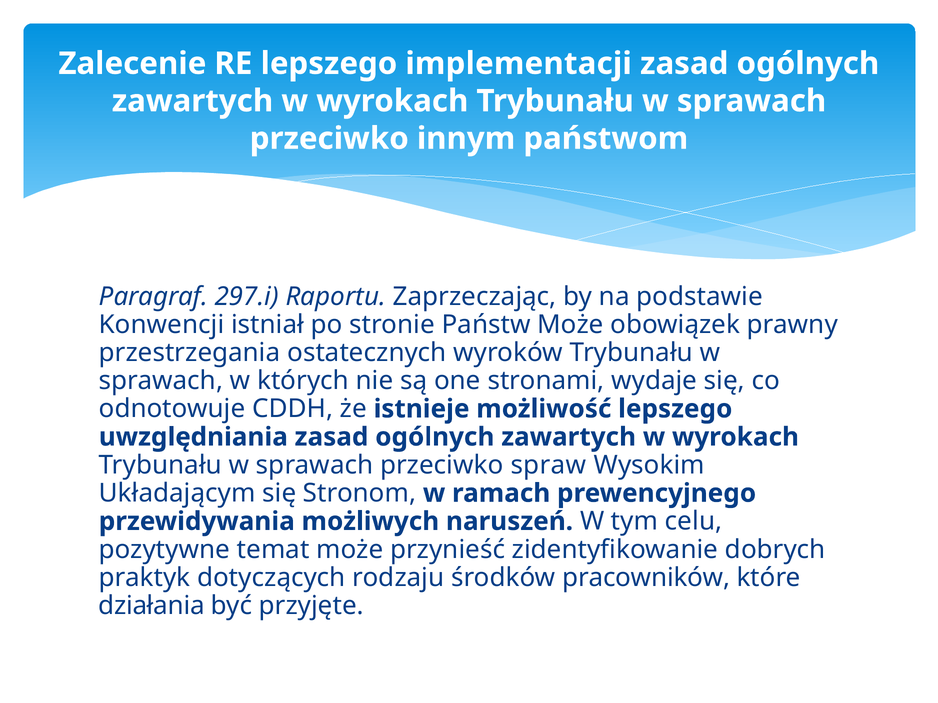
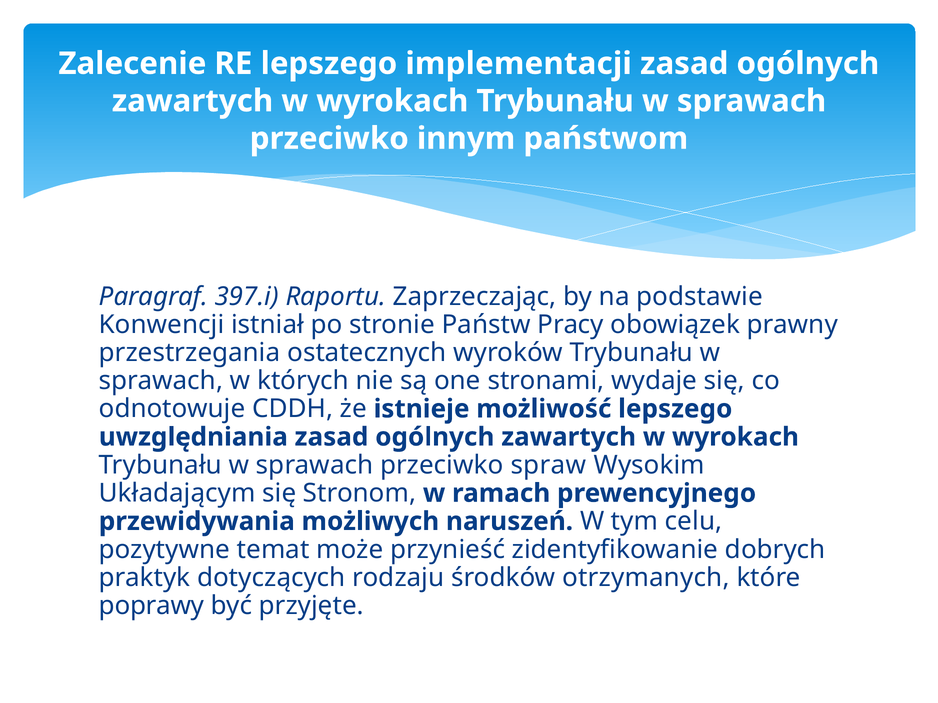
297.i: 297.i -> 397.i (247, 297)
Państw Może: Może -> Pracy (571, 325)
pracowników: pracowników -> otrzymanych (646, 578)
działania: działania -> poprawy (151, 606)
